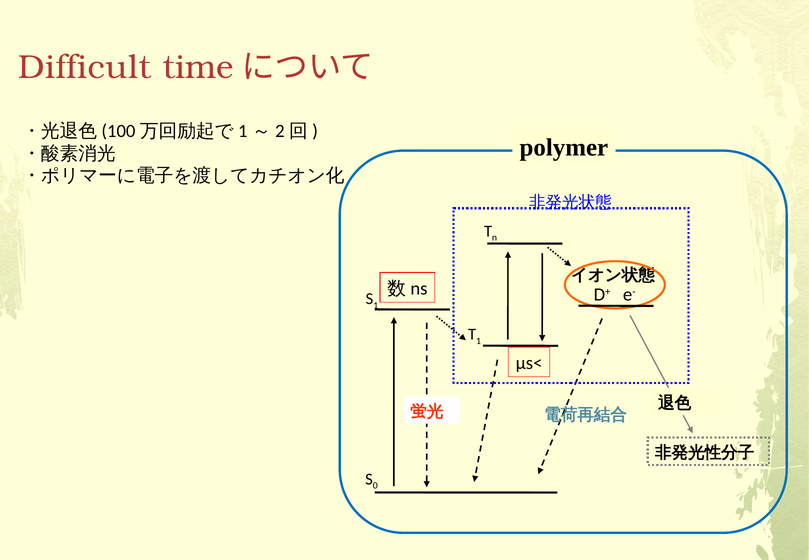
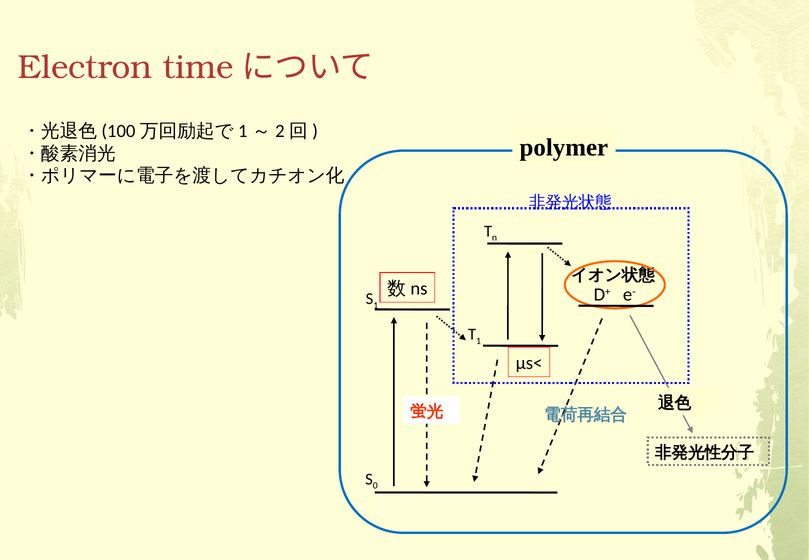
Difficult: Difficult -> Electron (85, 67)
